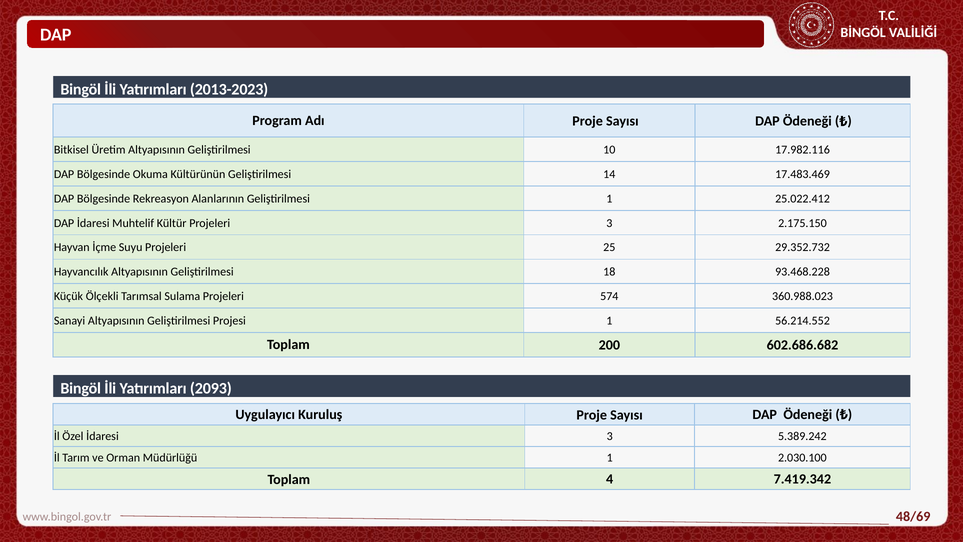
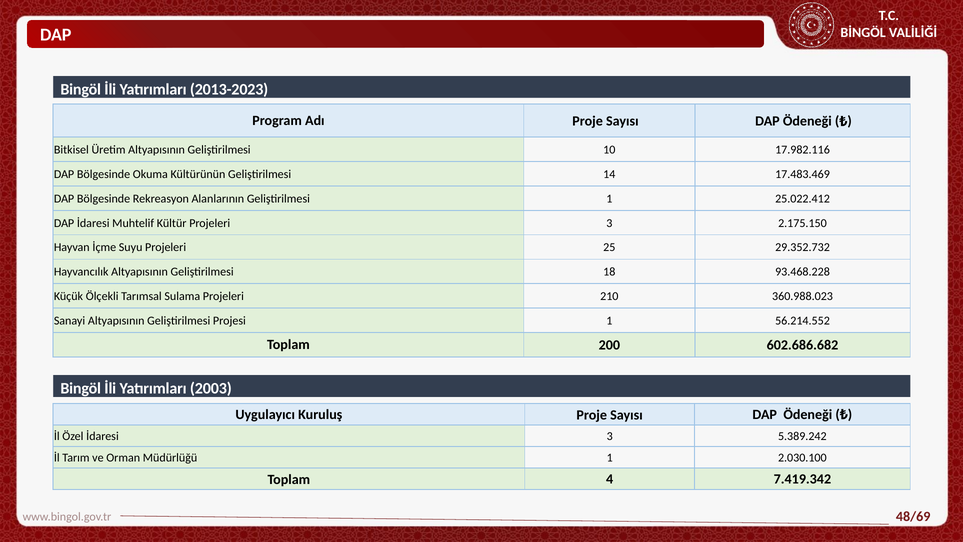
574: 574 -> 210 (609, 296)
2093: 2093 -> 2003 (211, 388)
